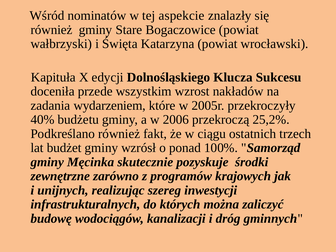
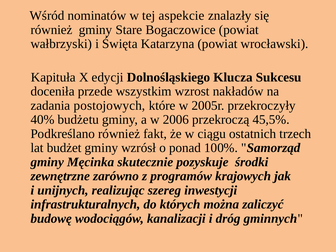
wydarzeniem: wydarzeniem -> postojowych (109, 106)
25,2%: 25,2% -> 45,5% (271, 120)
